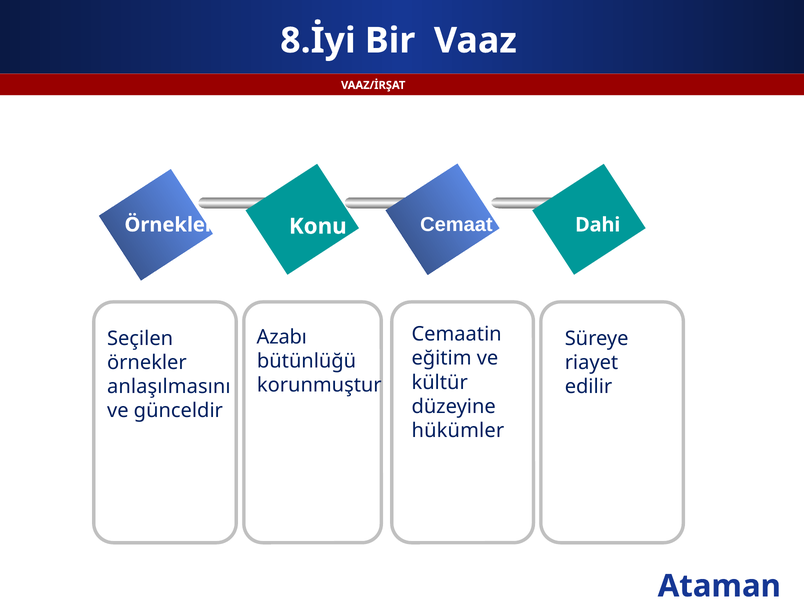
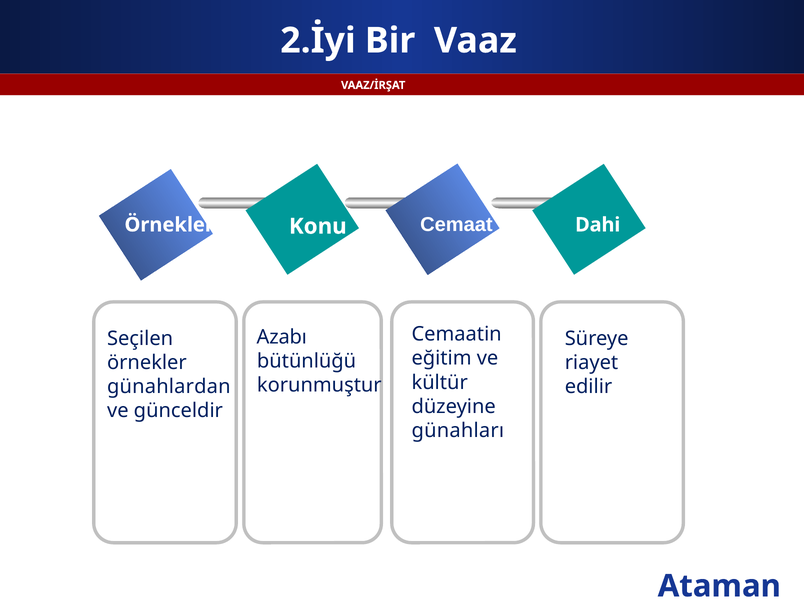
8.İyi: 8.İyi -> 2.İyi (318, 41)
anlaşılmasını: anlaşılmasını -> günahlardan (169, 387)
hükümler: hükümler -> günahları (458, 431)
